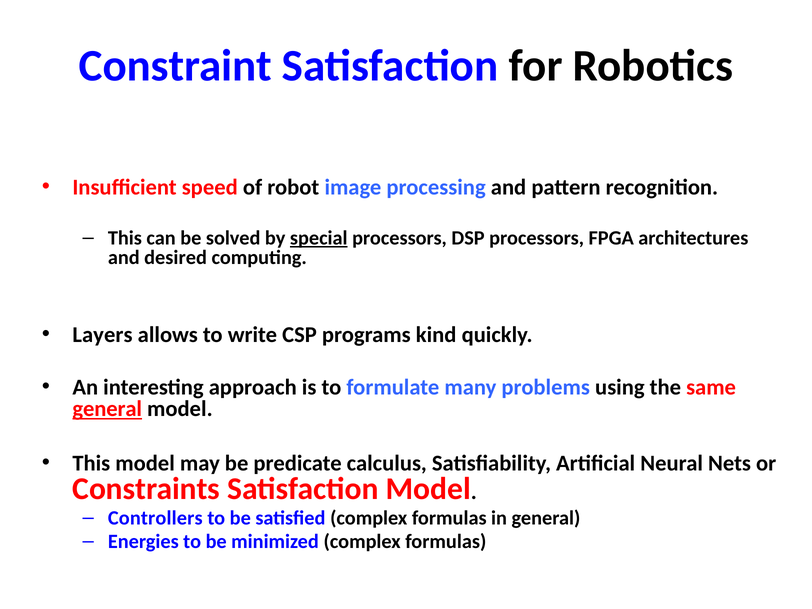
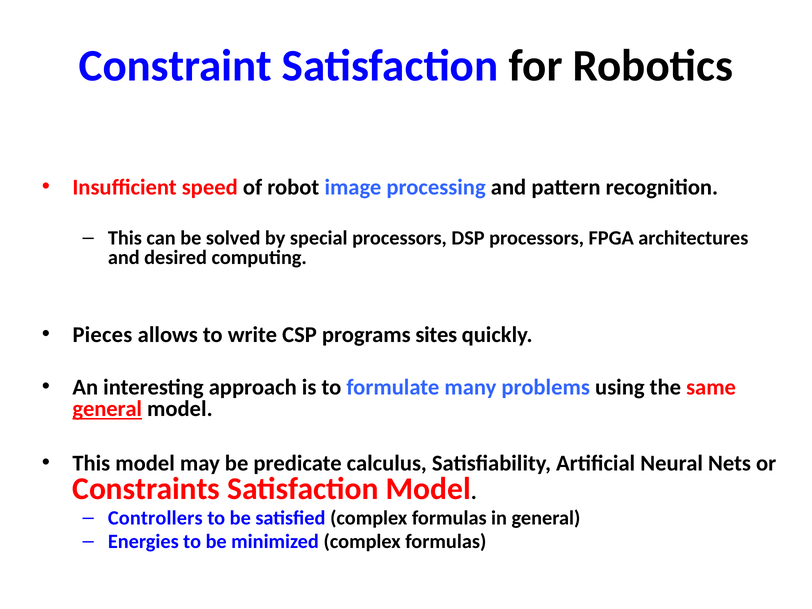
special underline: present -> none (319, 238)
Layers: Layers -> Pieces (102, 335)
kind: kind -> sites (436, 335)
